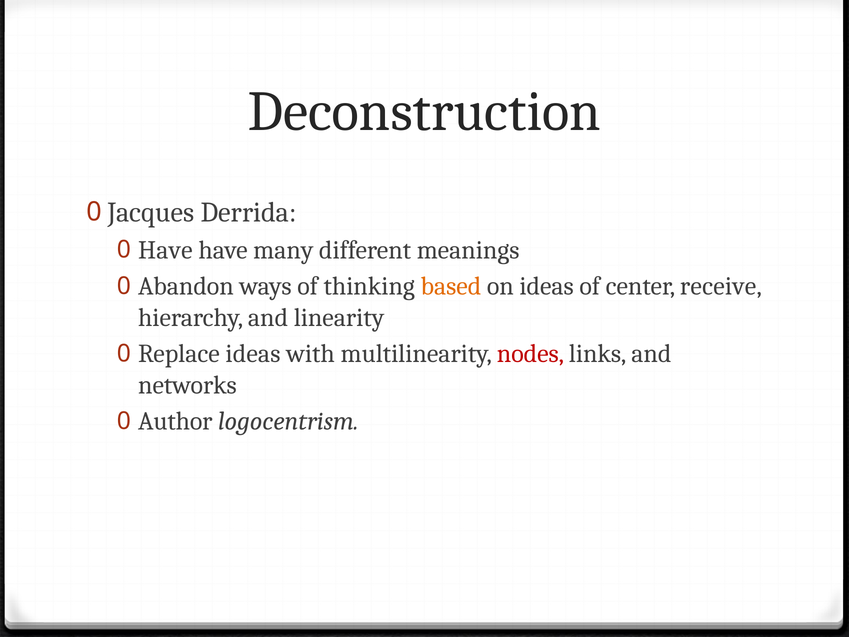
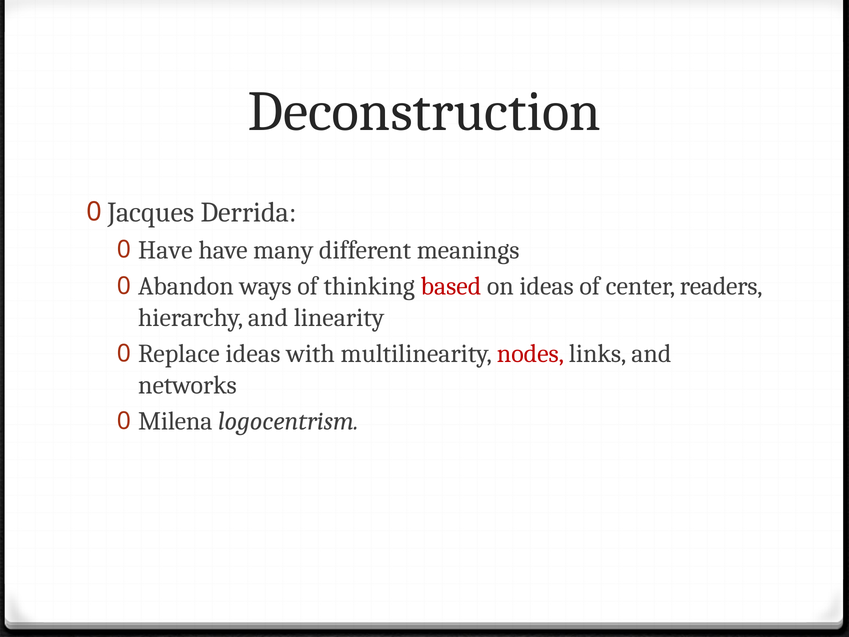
based colour: orange -> red (451, 286)
receive: receive -> readers (721, 286)
Author: Author -> Milena (175, 421)
